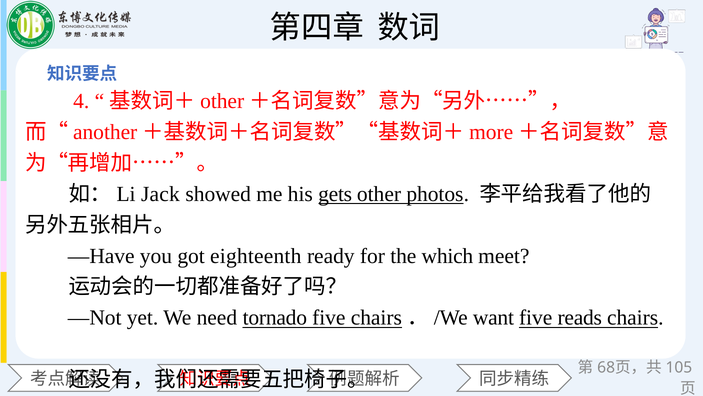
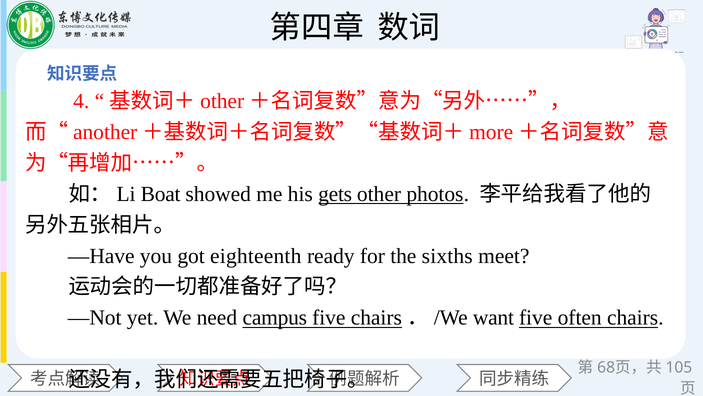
Jack: Jack -> Boat (161, 194)
which: which -> sixths (447, 256)
tornado: tornado -> campus (275, 317)
reads: reads -> often (580, 317)
